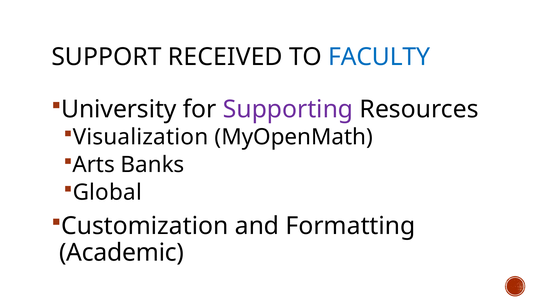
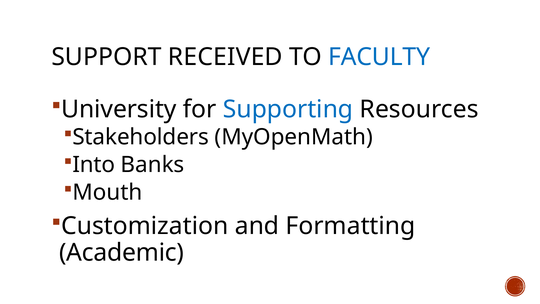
Supporting colour: purple -> blue (288, 109)
Visualization: Visualization -> Stakeholders (141, 137)
Arts: Arts -> Into (94, 165)
Global: Global -> Mouth (107, 192)
